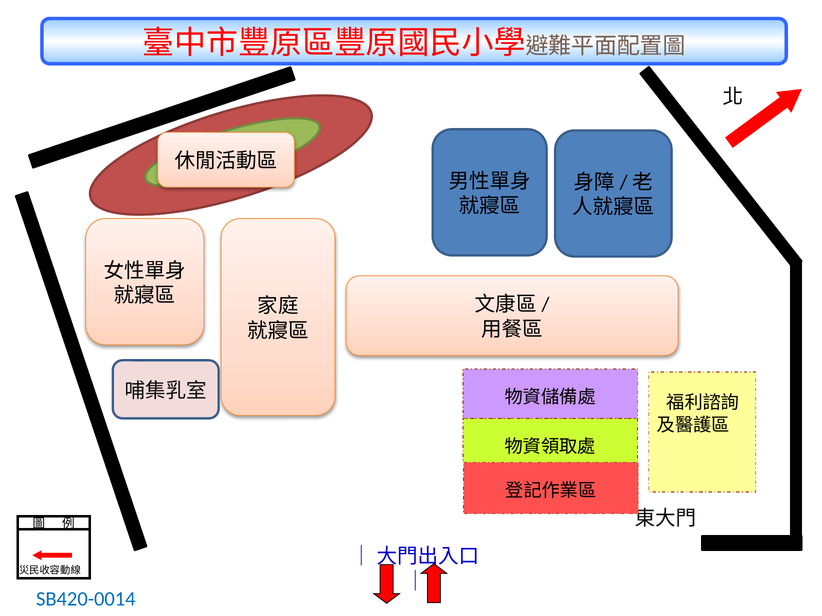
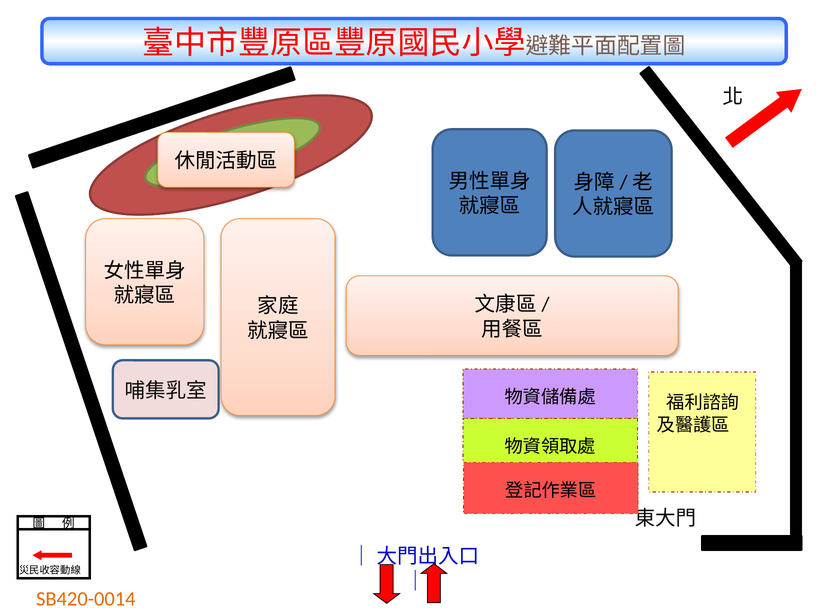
SB420-0014 colour: blue -> orange (86, 600)
